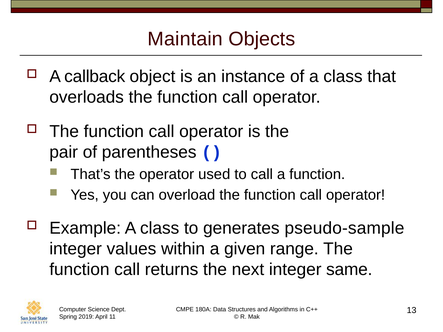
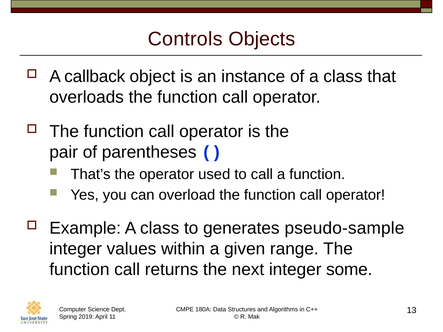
Maintain: Maintain -> Controls (185, 39)
same: same -> some (349, 270)
